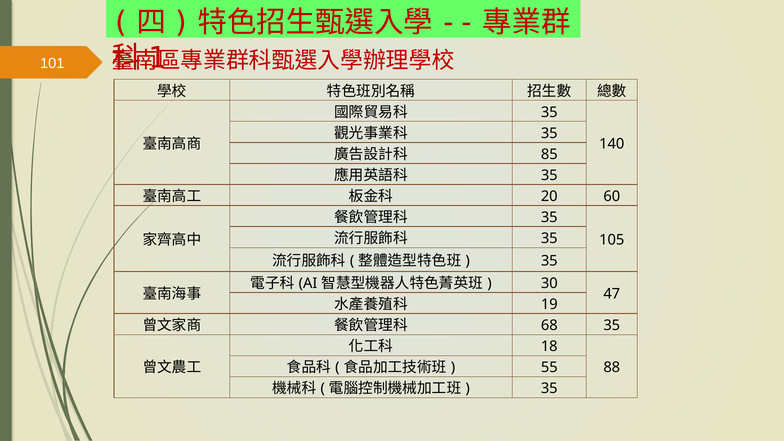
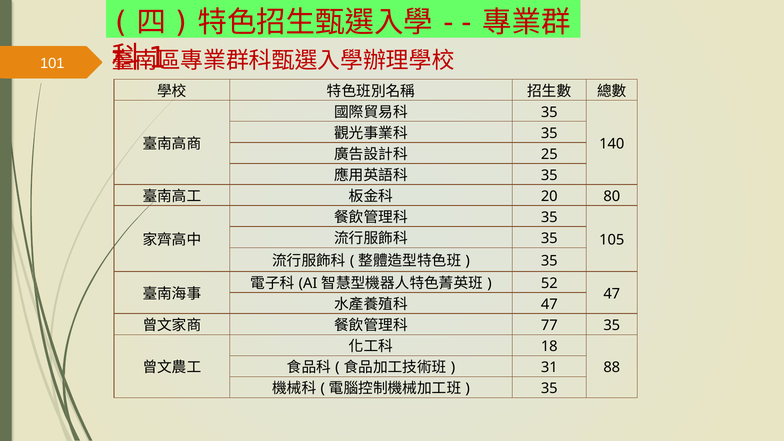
85: 85 -> 25 (549, 154)
60: 60 -> 80 (612, 196)
30: 30 -> 52 (549, 283)
19: 19 -> 47 (549, 304)
68: 68 -> 77 (549, 325)
55: 55 -> 31 (549, 368)
